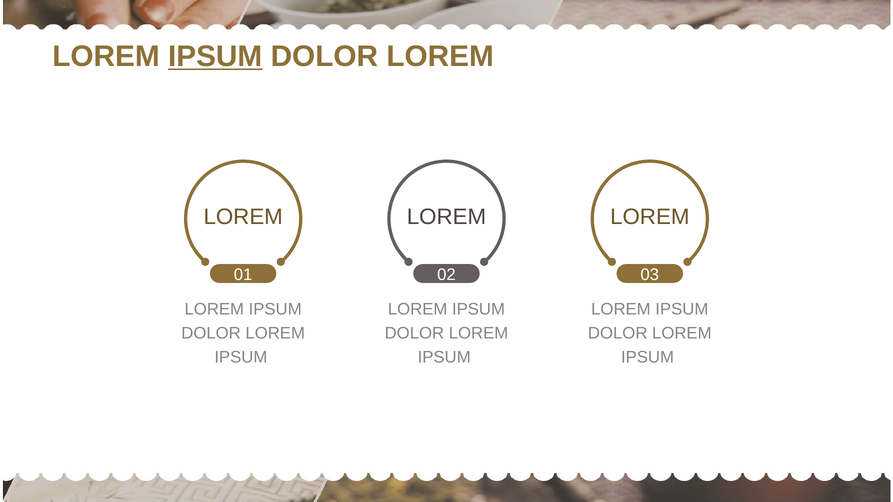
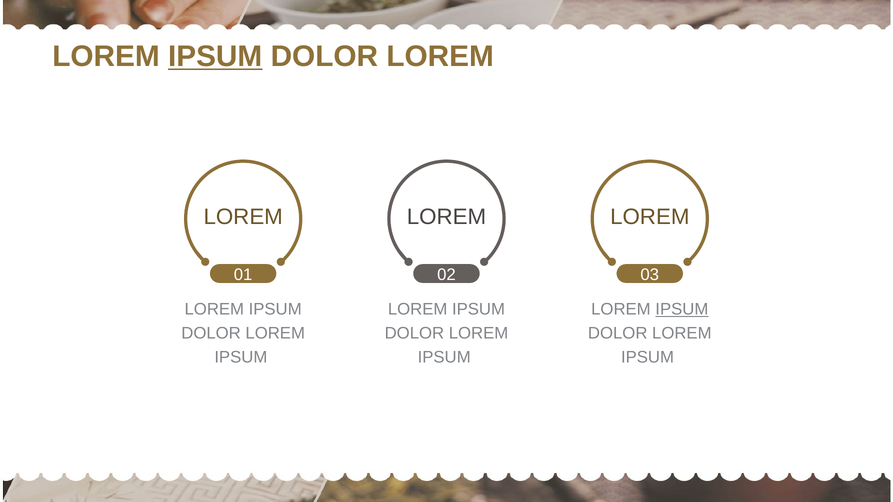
IPSUM underline: none -> present (682, 309)
